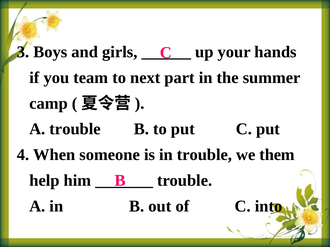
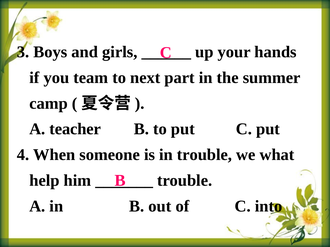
A trouble: trouble -> teacher (75, 129)
them: them -> what (277, 155)
